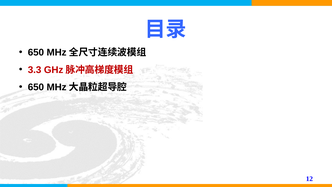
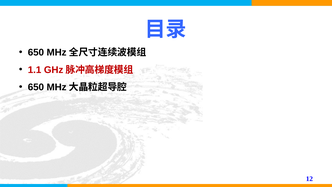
3.3: 3.3 -> 1.1 (35, 70)
